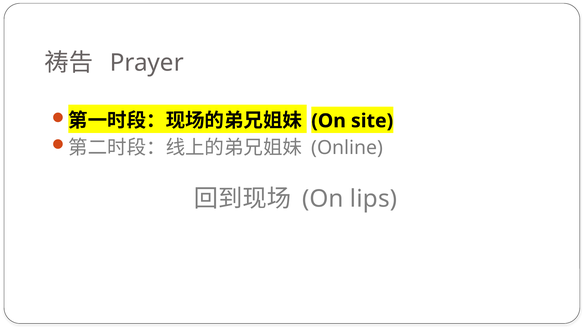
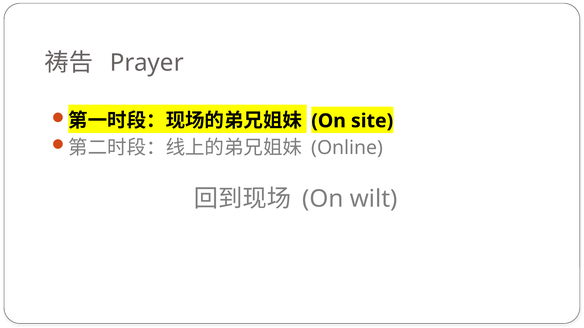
lips: lips -> wilt (374, 199)
